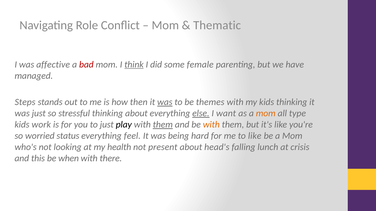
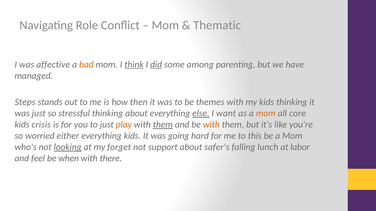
bad colour: red -> orange (86, 65)
did underline: none -> present (156, 65)
female: female -> among (200, 65)
was underline: present -> none (165, 102)
type: type -> core (297, 114)
work: work -> crisis (41, 125)
play colour: black -> orange (124, 125)
status: status -> either (68, 136)
everything feel: feel -> kids (132, 136)
being: being -> going (179, 136)
to like: like -> this (255, 136)
looking underline: none -> present (68, 147)
health: health -> forget (119, 147)
present: present -> support (163, 147)
head's: head's -> safer's (217, 147)
crisis: crisis -> labor (300, 147)
this: this -> feel (38, 159)
